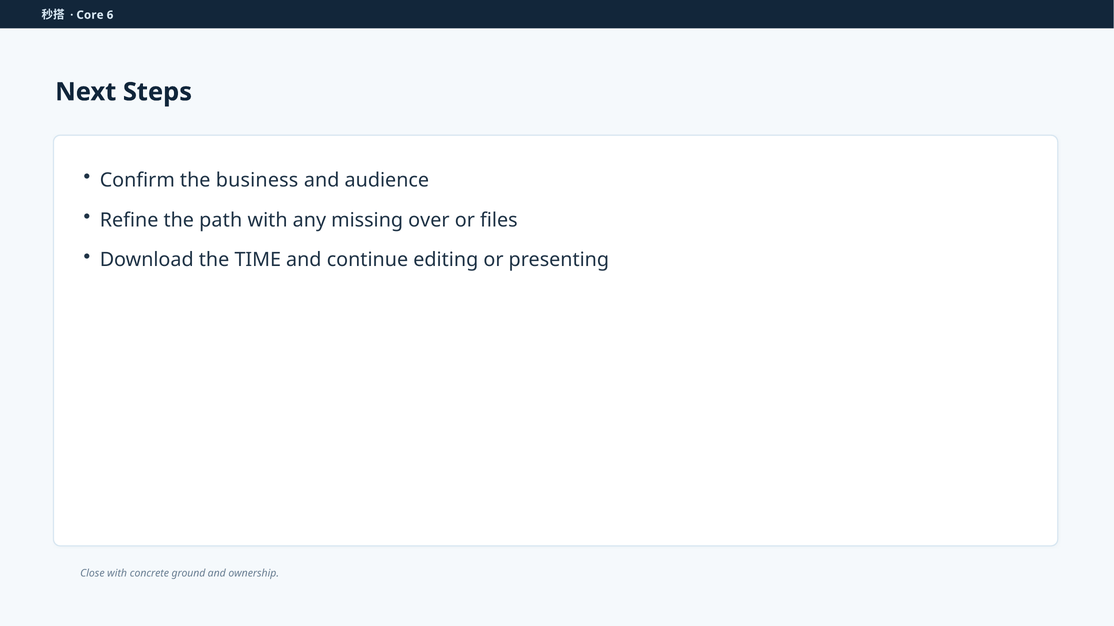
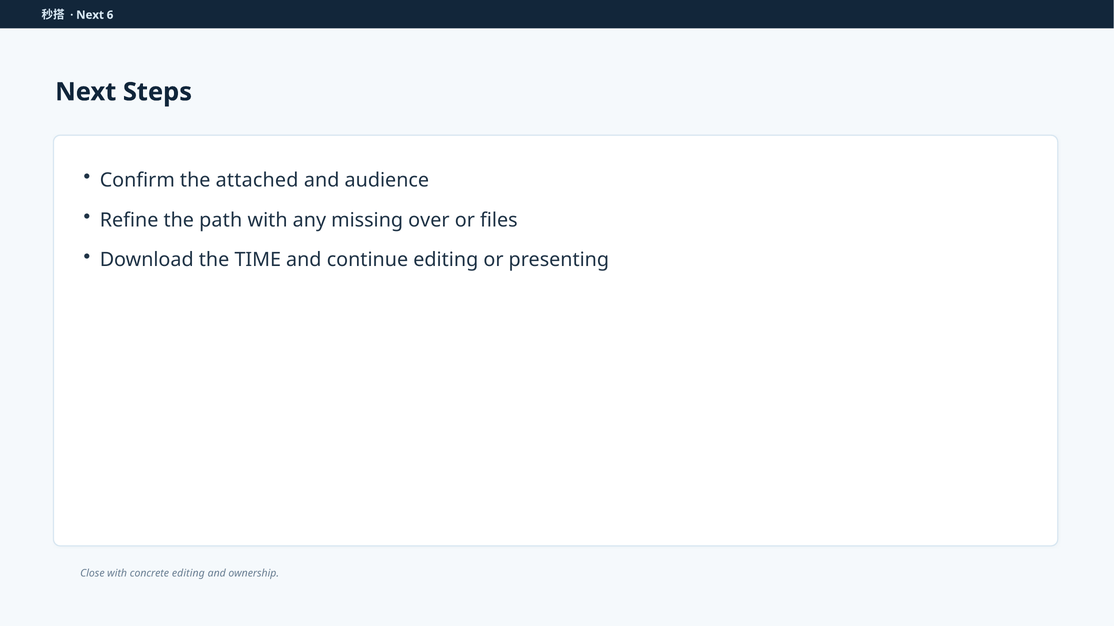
Core: Core -> Next (90, 15)
business: business -> attached (257, 180)
concrete ground: ground -> editing (188, 574)
